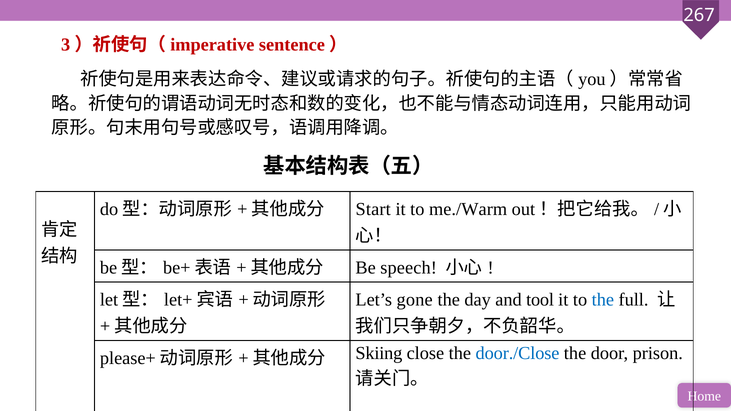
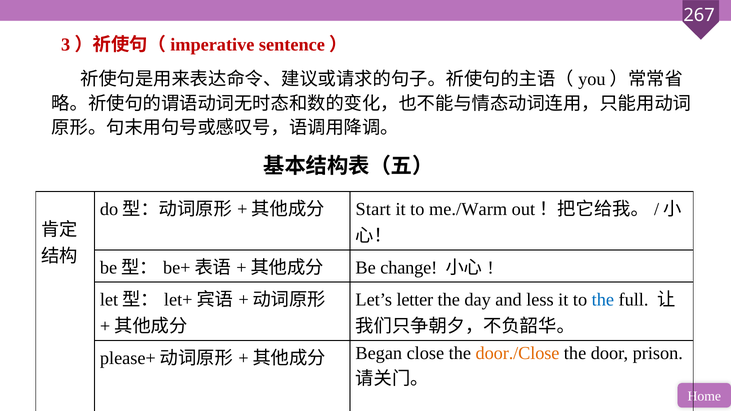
speech: speech -> change (409, 268)
gone: gone -> letter (415, 300)
tool: tool -> less (540, 300)
Skiing: Skiing -> Began (379, 354)
door./Close colour: blue -> orange (518, 354)
